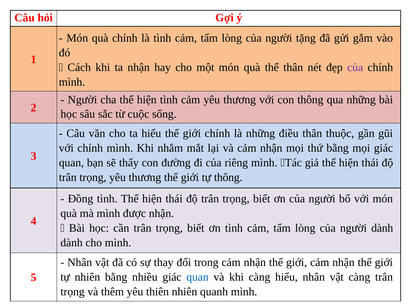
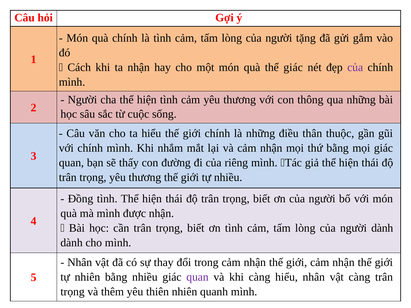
thể thân: thân -> giác (293, 67)
tự thông: thông -> nhiều (228, 177)
quan colour: blue -> purple (198, 277)
